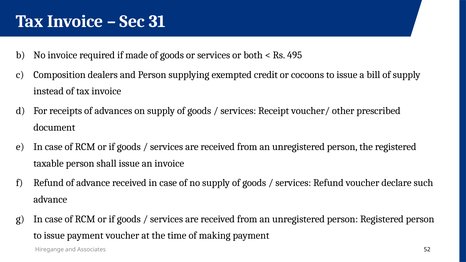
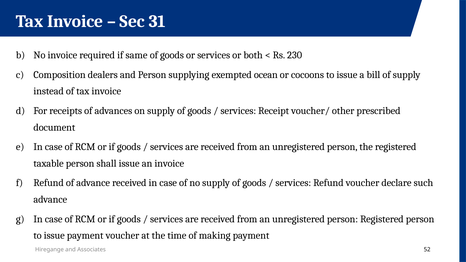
made: made -> same (136, 55)
495: 495 -> 230 (295, 55)
credit: credit -> ocean (266, 75)
